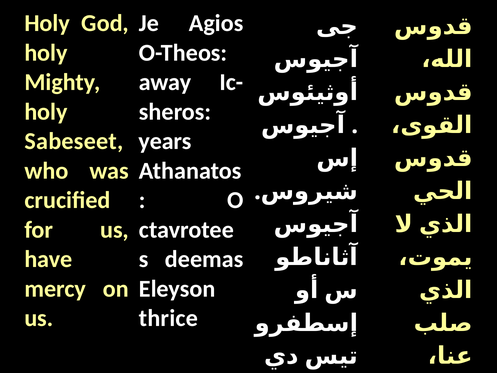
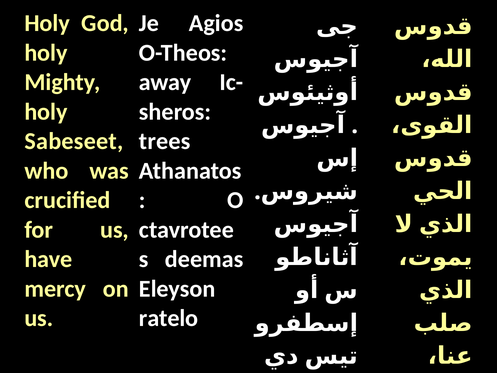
years: years -> trees (165, 141)
thrice: thrice -> ratelo (169, 318)
